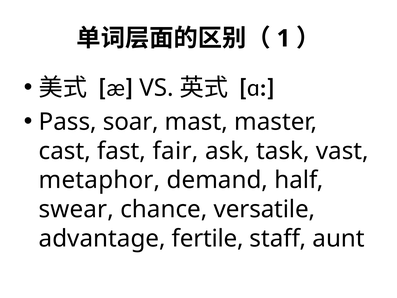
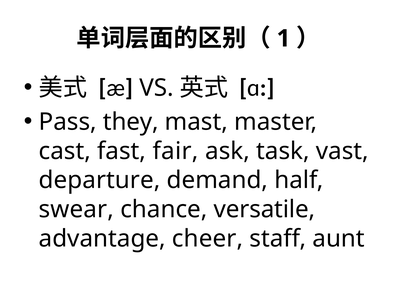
soar: soar -> they (131, 122)
metaphor: metaphor -> departure (100, 180)
fertile: fertile -> cheer (207, 238)
